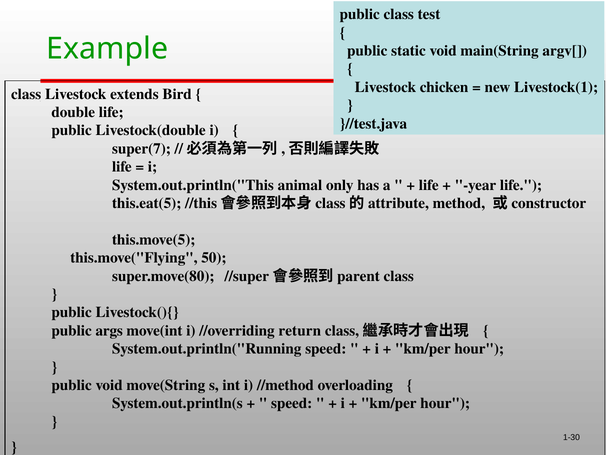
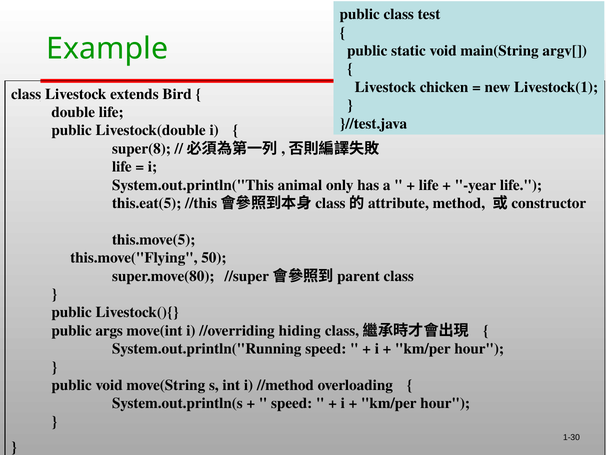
super(7: super(7 -> super(8 (141, 148)
return: return -> hiding (300, 330)
